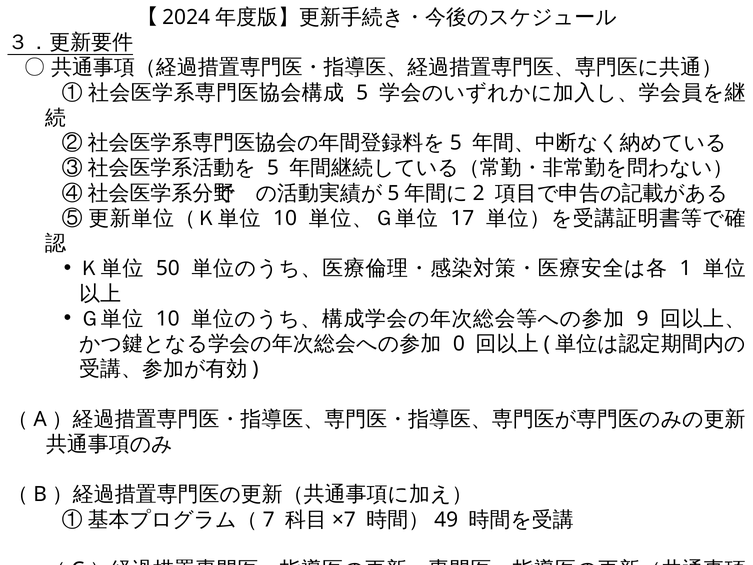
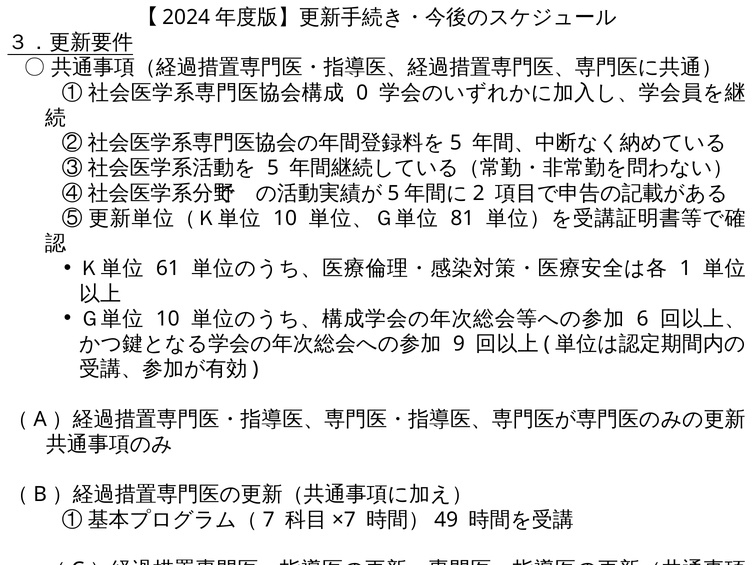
5: 5 -> 0 (362, 93)
17: 17 -> 81 (462, 218)
50: 50 -> 61 (168, 268)
9: 9 -> 6 (643, 319)
0: 0 -> 9 (459, 344)
